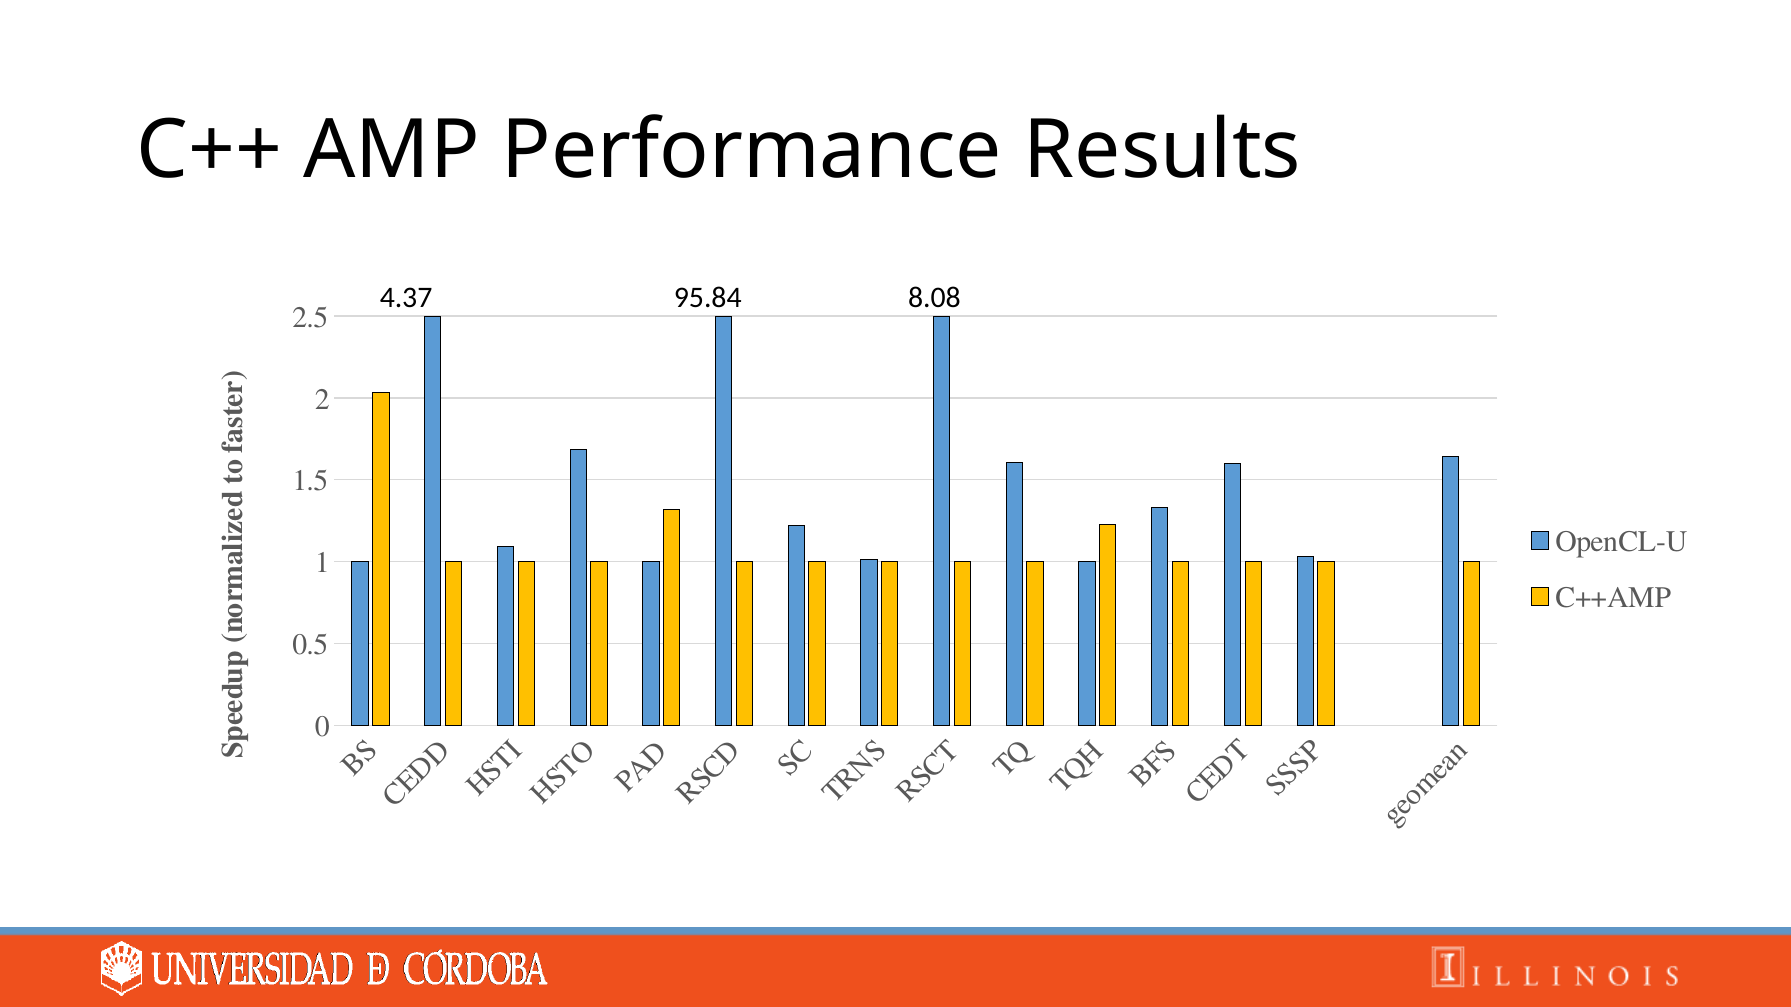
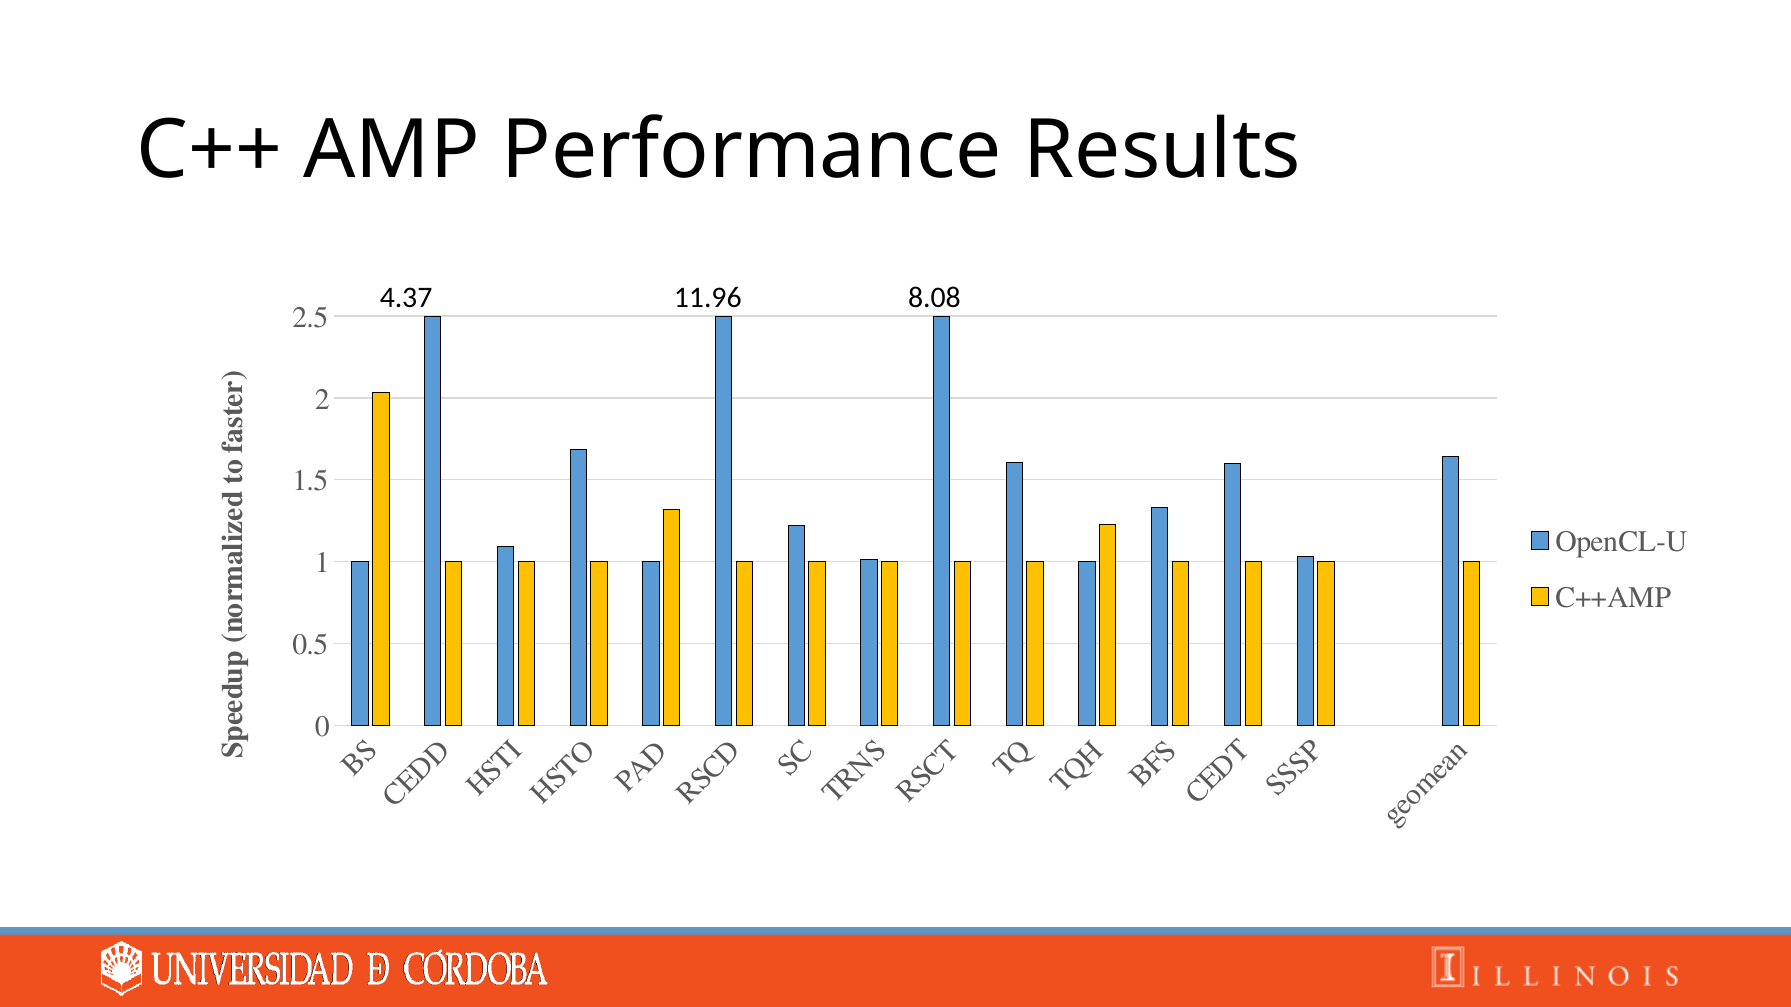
95.84: 95.84 -> 11.96 (708, 298)
